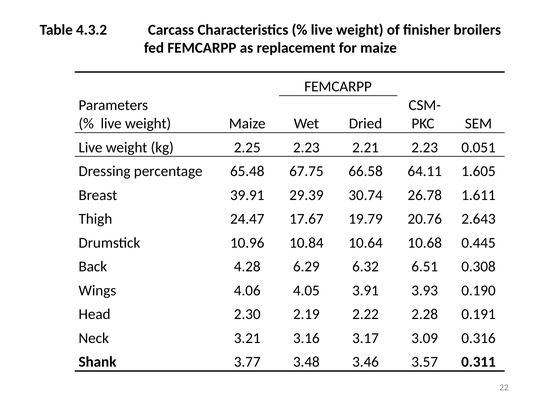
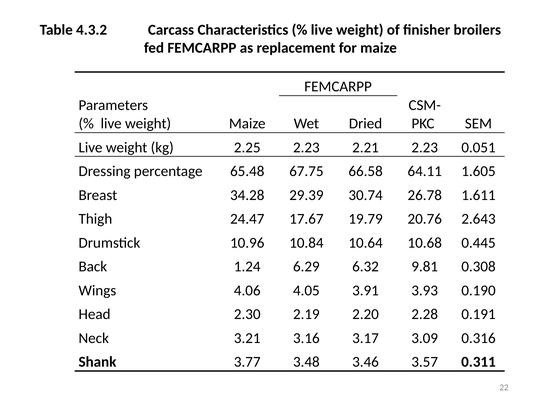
39.91: 39.91 -> 34.28 (247, 195)
4.28: 4.28 -> 1.24 (247, 266)
6.51: 6.51 -> 9.81 (425, 266)
2.22: 2.22 -> 2.20 (366, 314)
